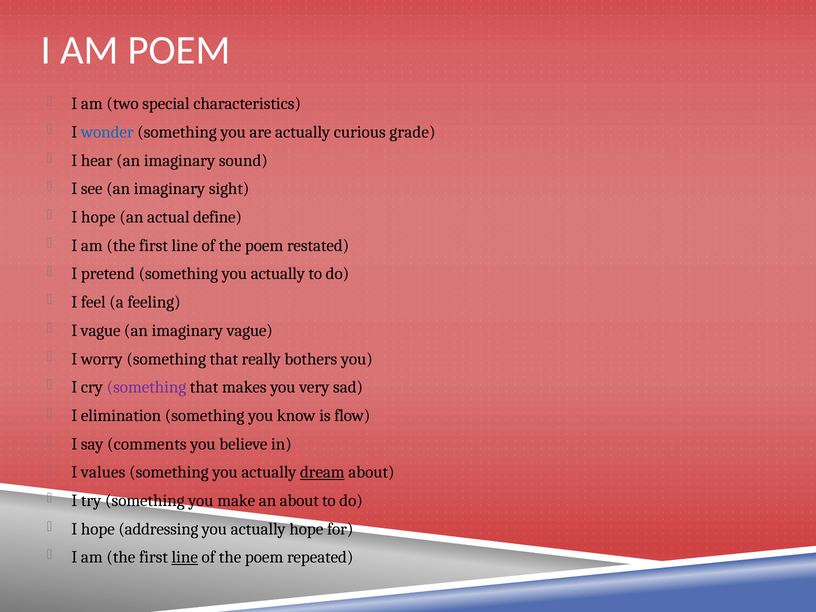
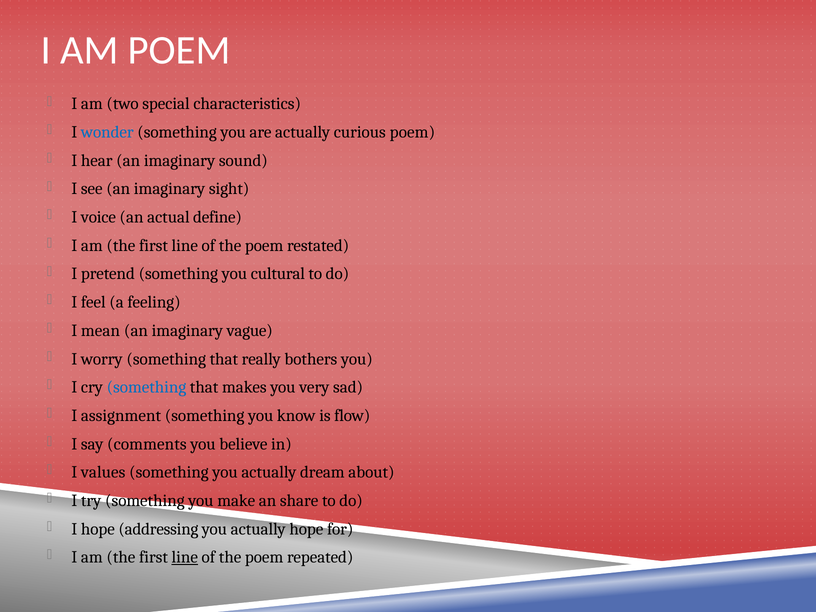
curious grade: grade -> poem (412, 132)
hope: hope -> voice (98, 217)
pretend something you actually: actually -> cultural (278, 274)
I vague: vague -> mean (100, 331)
something colour: purple -> blue (146, 387)
elimination: elimination -> assignment (121, 416)
dream underline: present -> none (322, 472)
an about: about -> share (299, 501)
